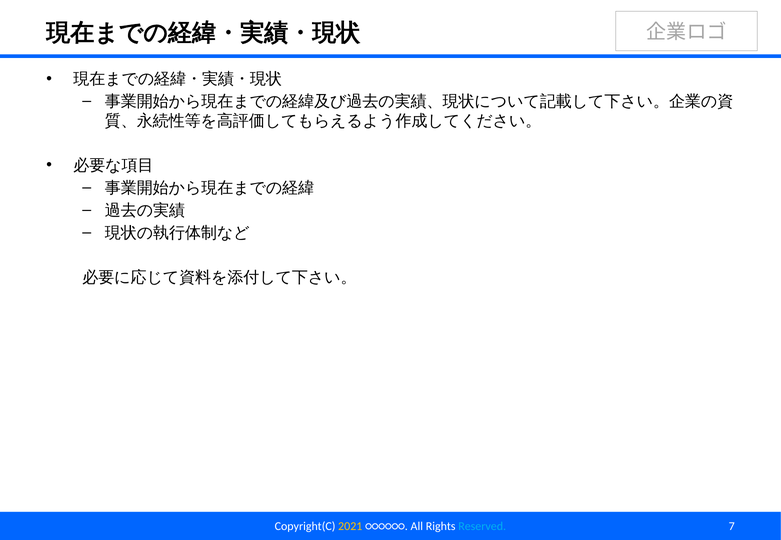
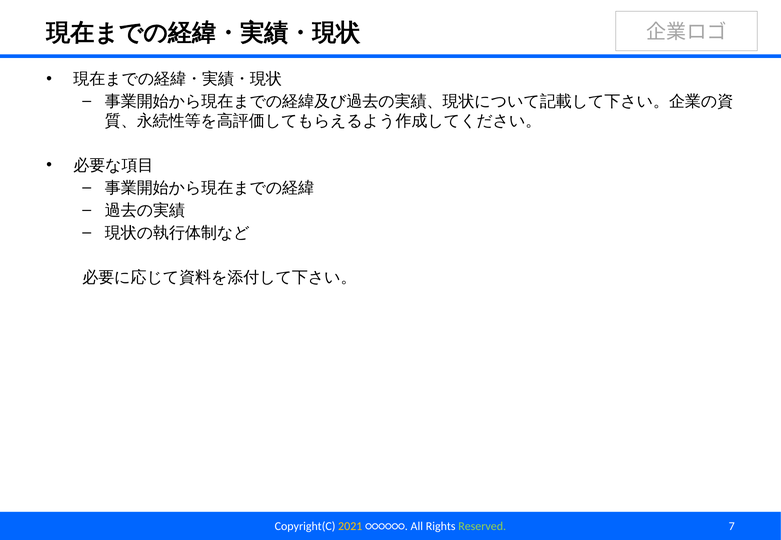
Reserved colour: light blue -> light green (482, 527)
